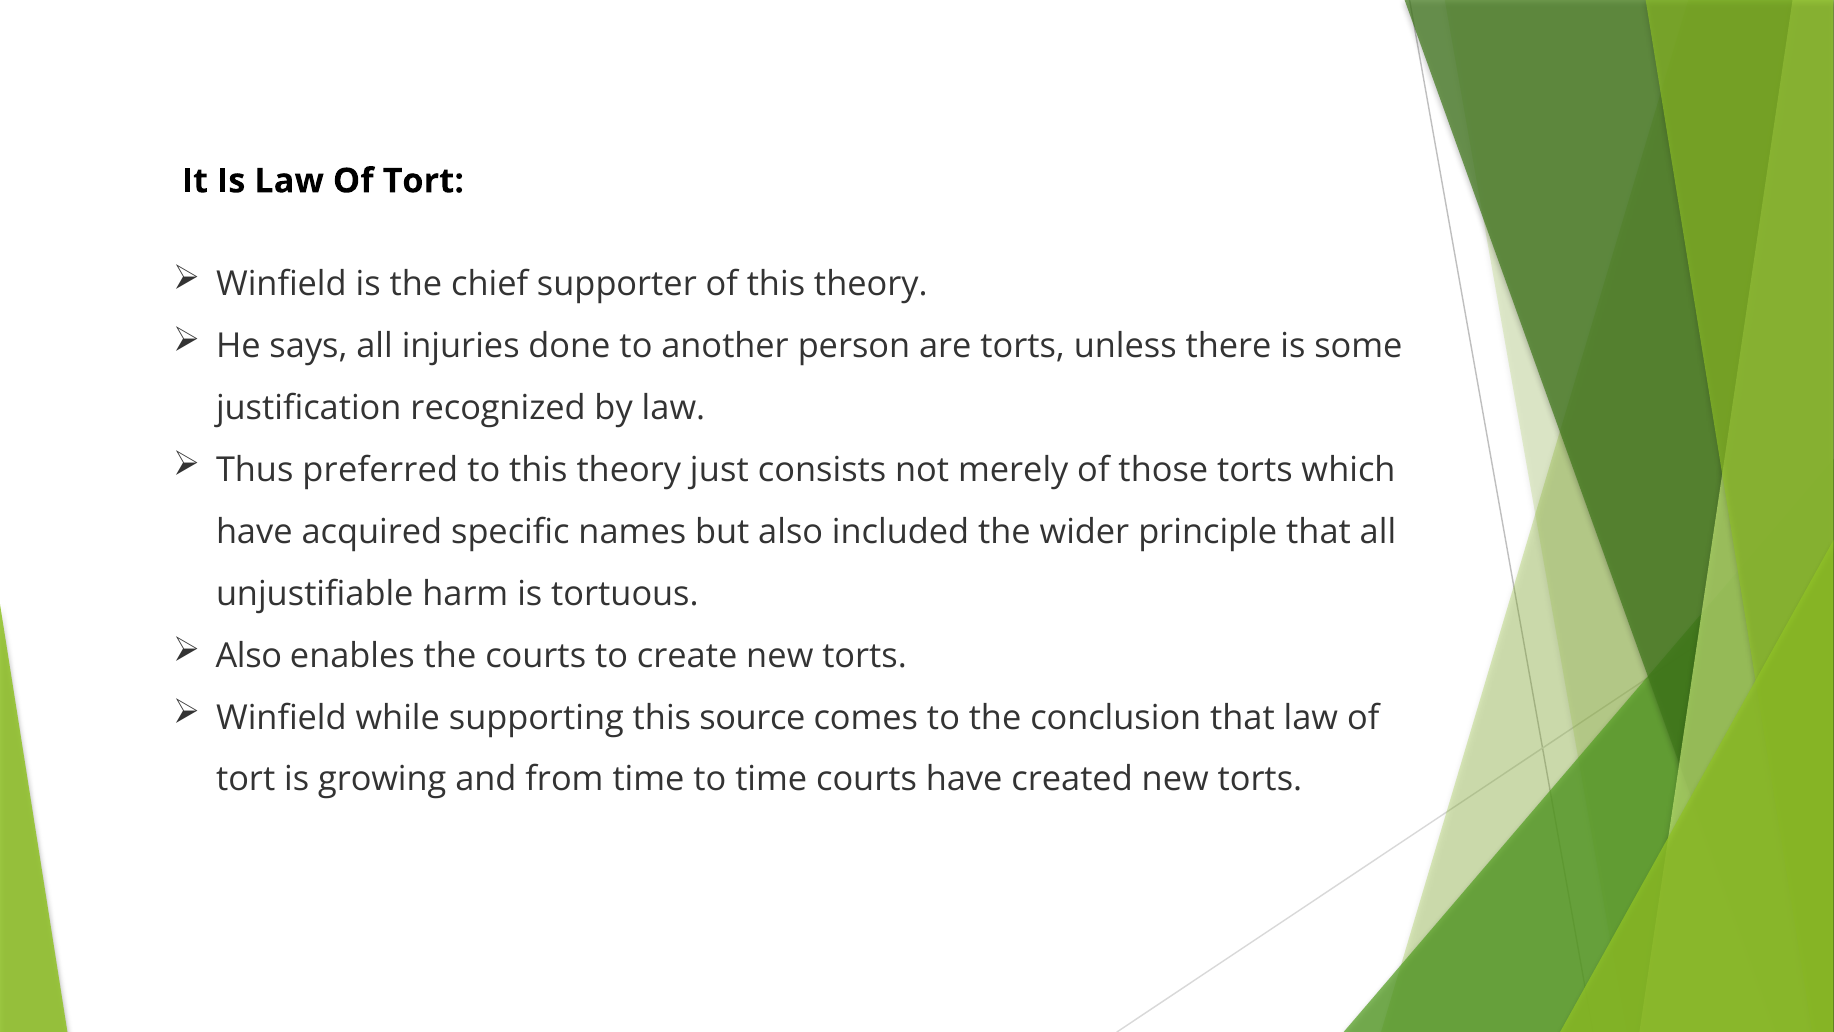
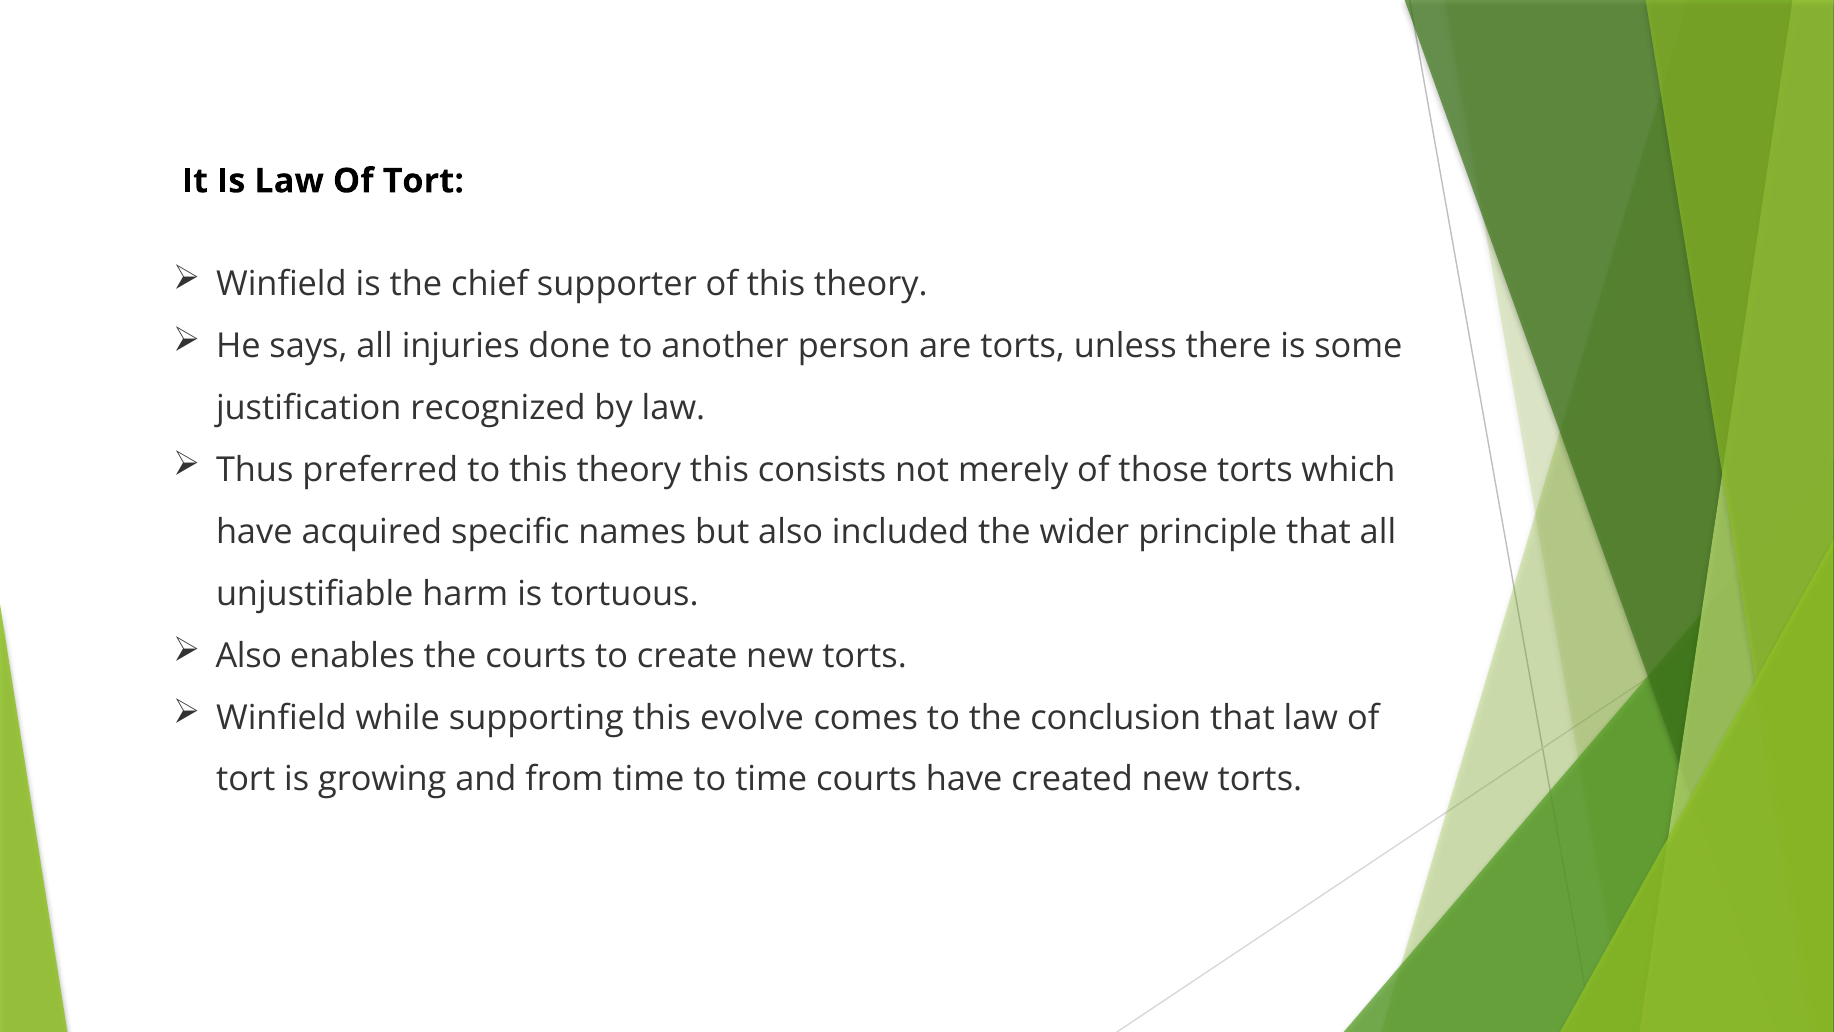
theory just: just -> this (719, 470)
source: source -> evolve (752, 717)
